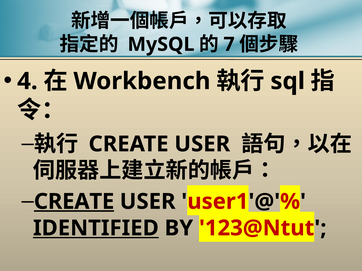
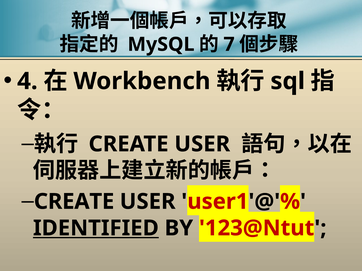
CREATE underline: present -> none (74, 202)
